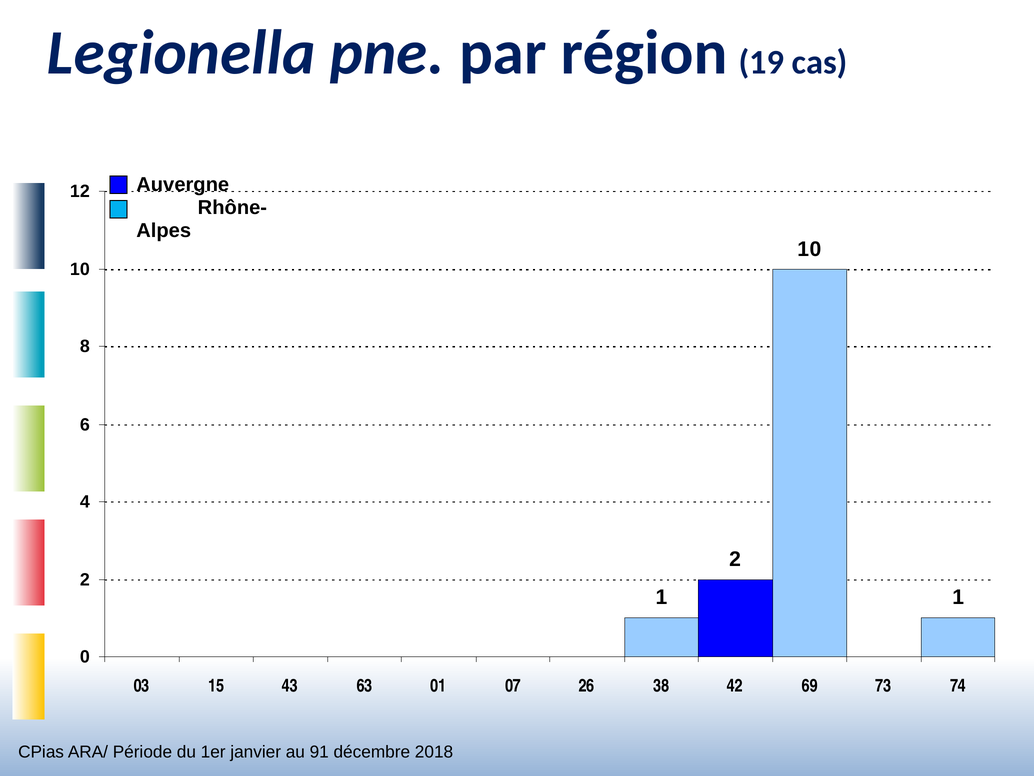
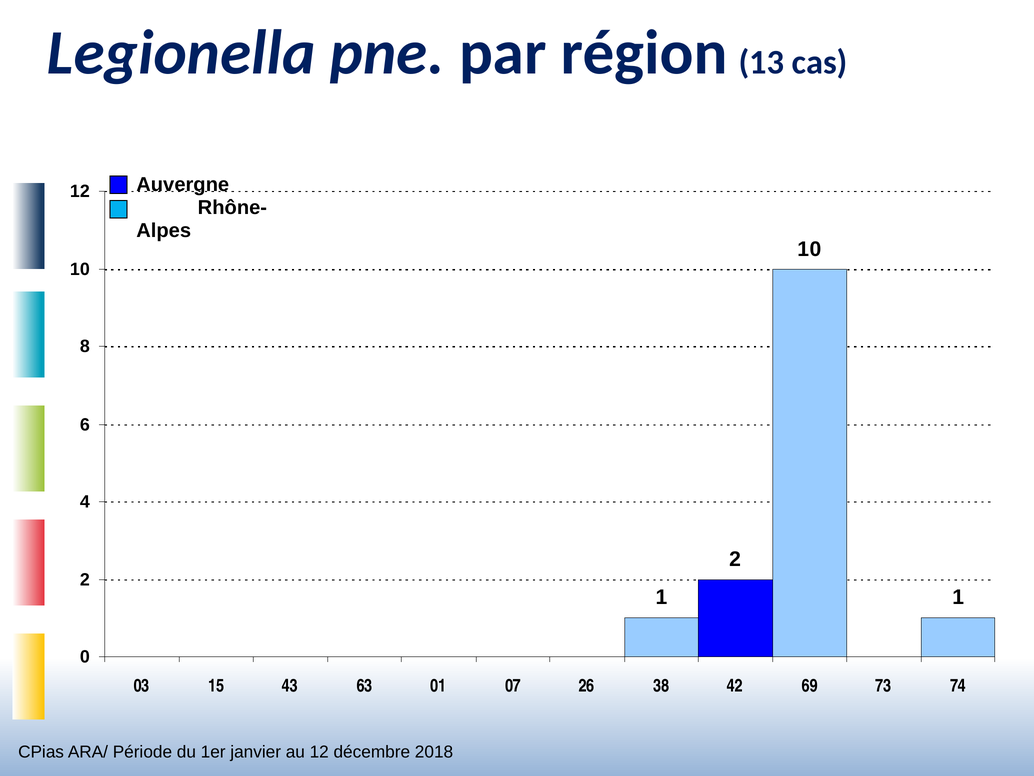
19: 19 -> 13 (761, 63)
au 91: 91 -> 12 (319, 751)
